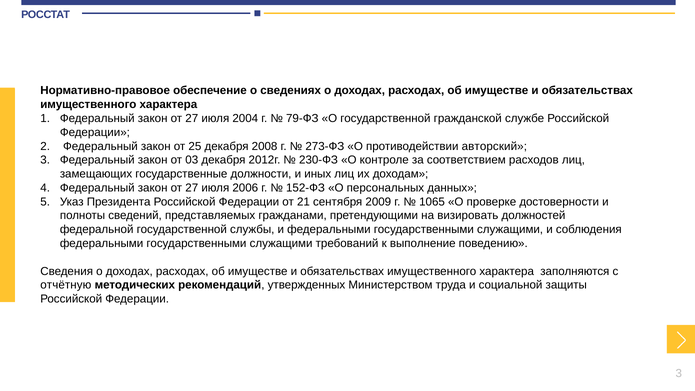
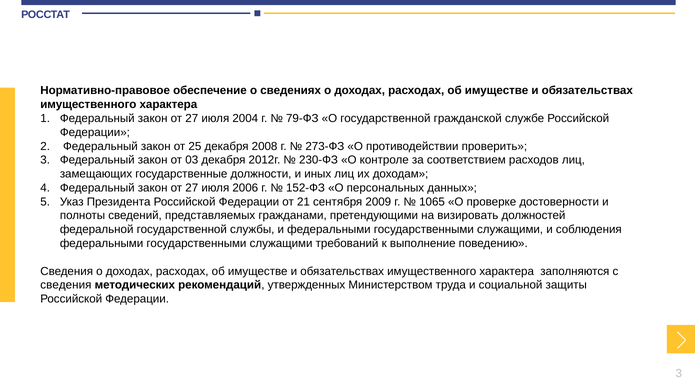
авторский: авторский -> проверить (494, 146)
отчётную: отчётную -> сведения (66, 285)
